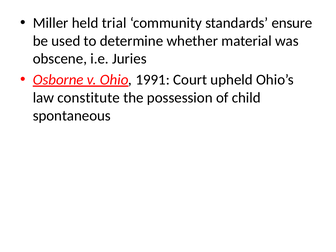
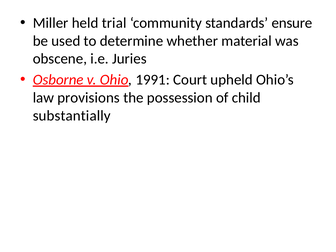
constitute: constitute -> provisions (89, 98)
spontaneous: spontaneous -> substantially (72, 116)
